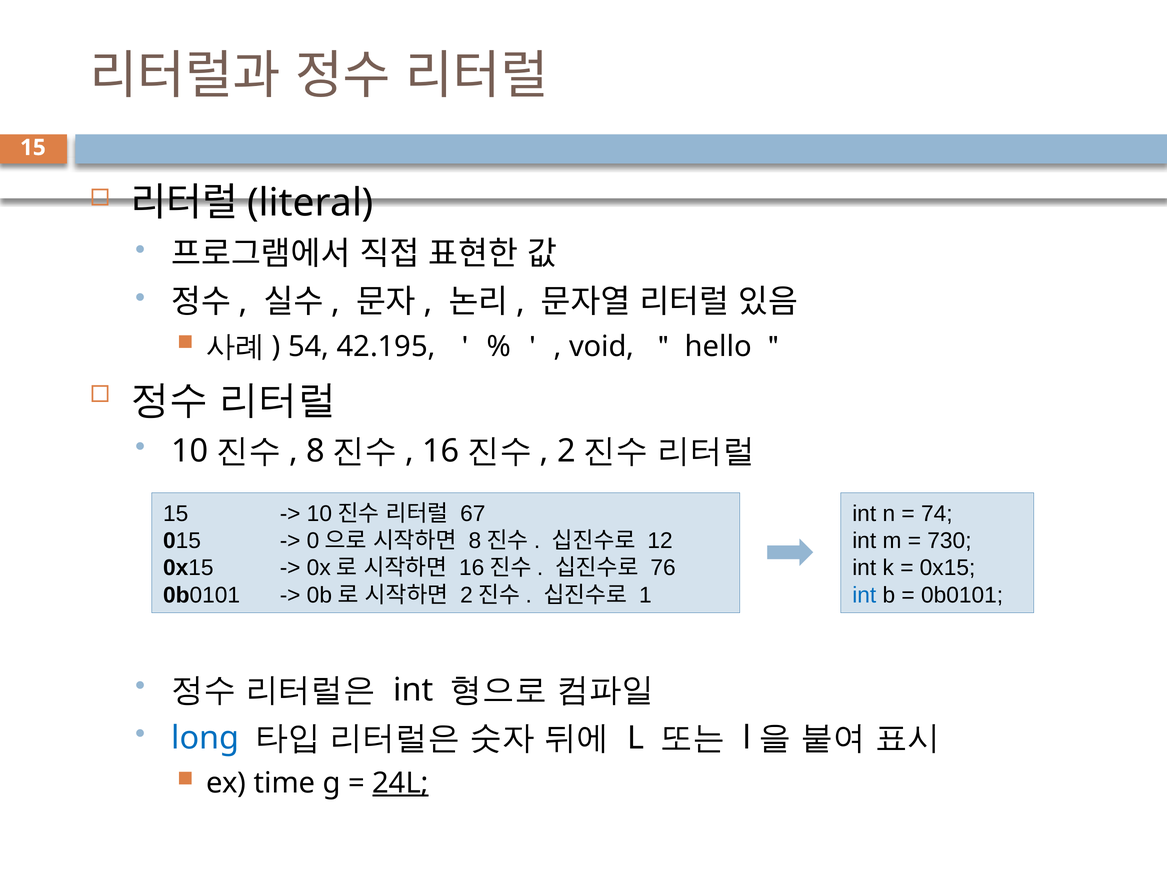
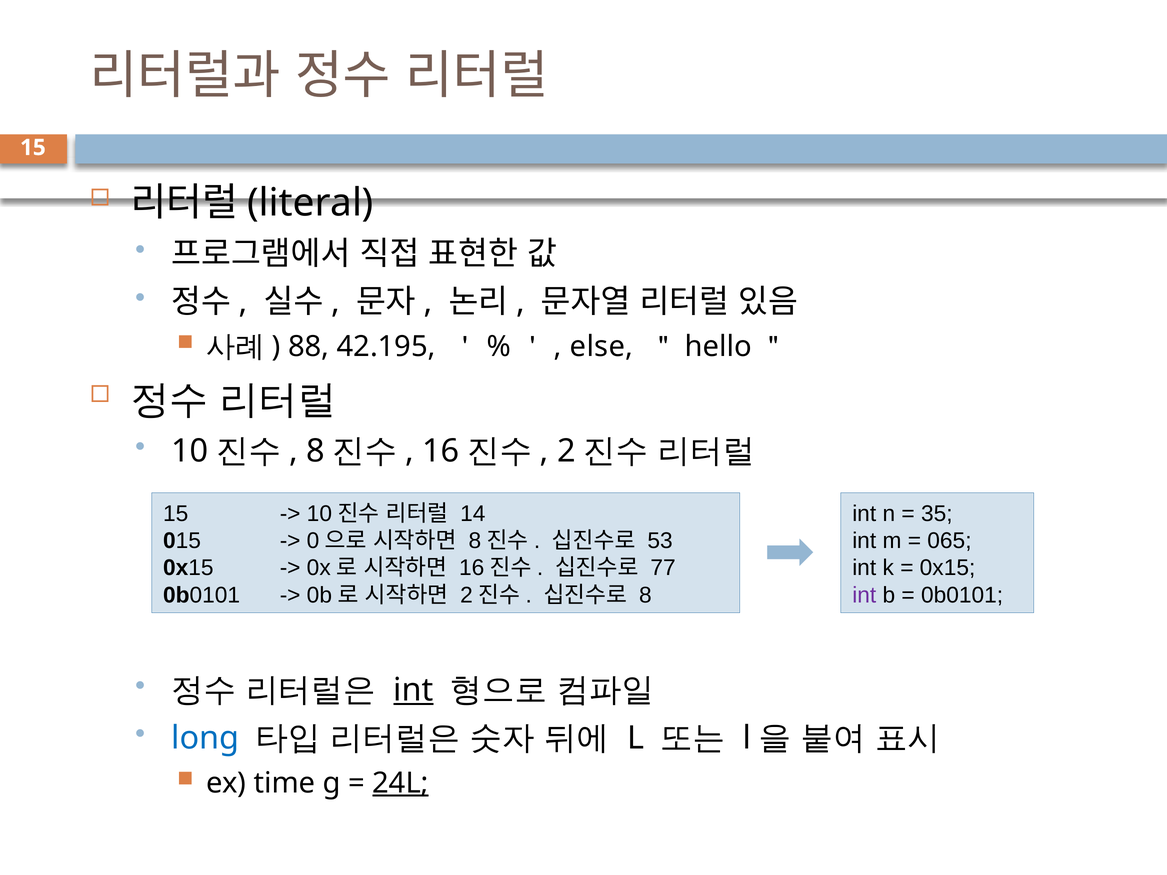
54: 54 -> 88 (309, 347)
void: void -> else (601, 347)
67: 67 -> 14 (473, 514)
74: 74 -> 35 (937, 514)
12: 12 -> 53 (660, 541)
730: 730 -> 065 (949, 541)
76: 76 -> 77 (663, 568)
1: 1 -> 8 (645, 595)
int colour: blue -> purple (864, 595)
int underline: none -> present (414, 690)
